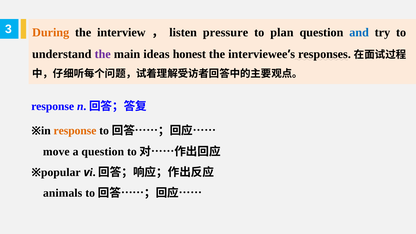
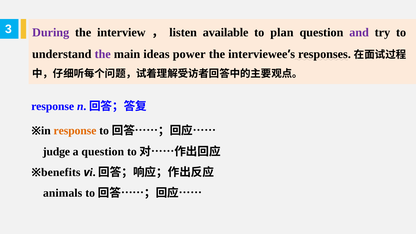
During colour: orange -> purple (51, 32)
pressure: pressure -> available (226, 32)
and colour: blue -> purple (359, 32)
honest: honest -> power (189, 54)
move: move -> judge (56, 152)
popular: popular -> benefits (61, 172)
